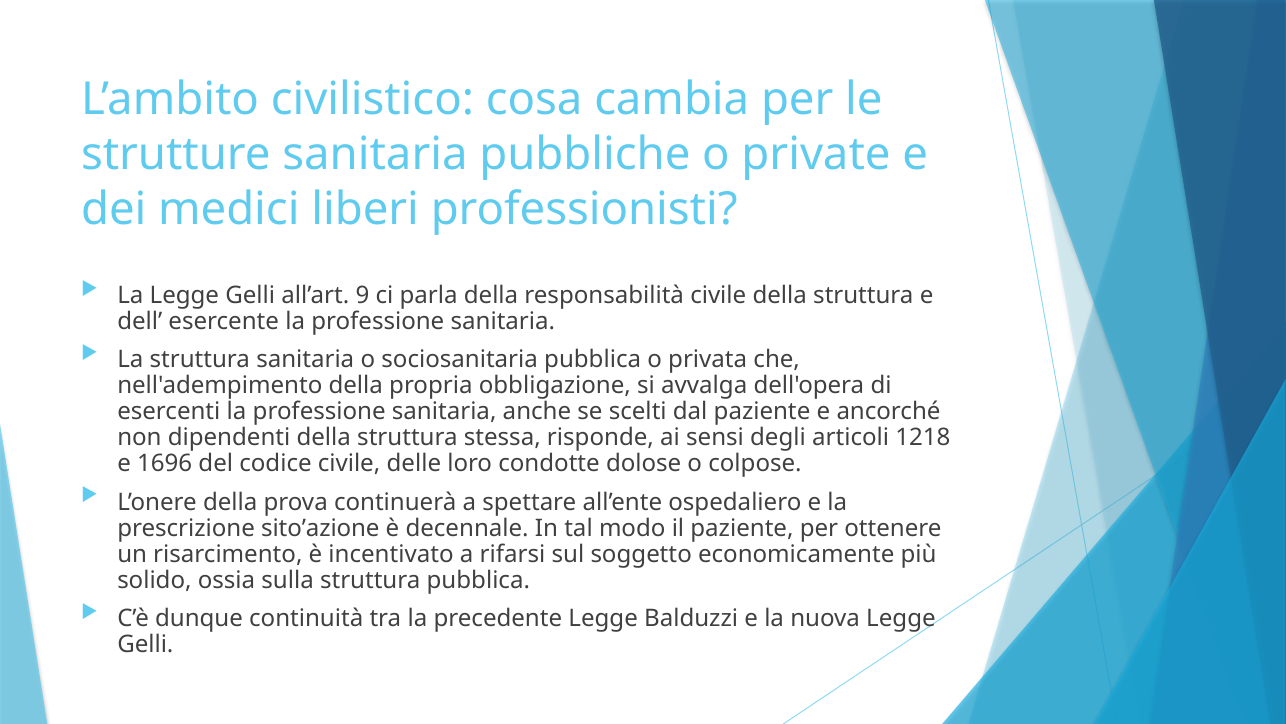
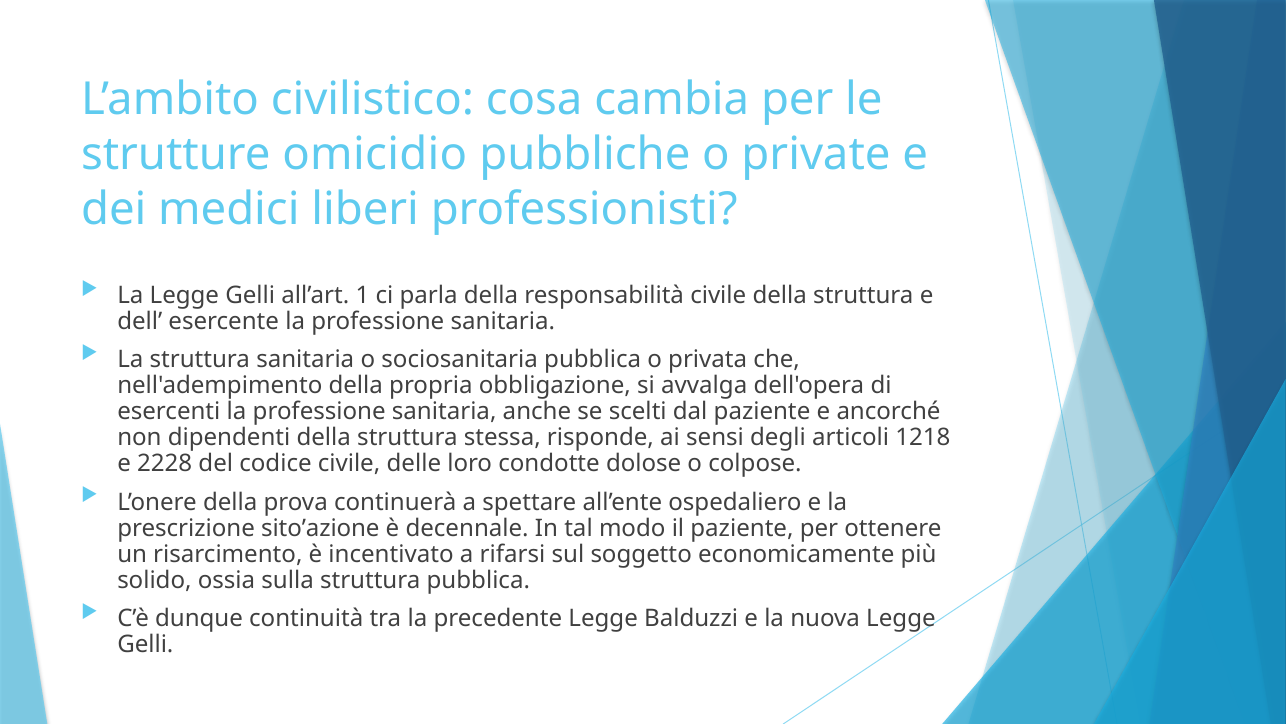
strutture sanitaria: sanitaria -> omicidio (375, 154)
9: 9 -> 1 (362, 295)
1696: 1696 -> 2228 (165, 464)
